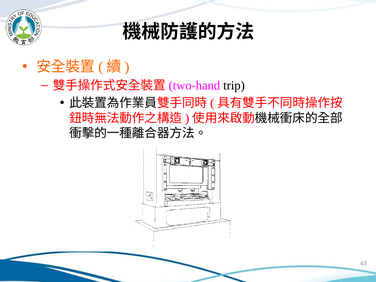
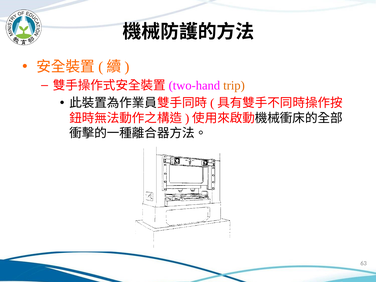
trip colour: black -> orange (234, 86)
